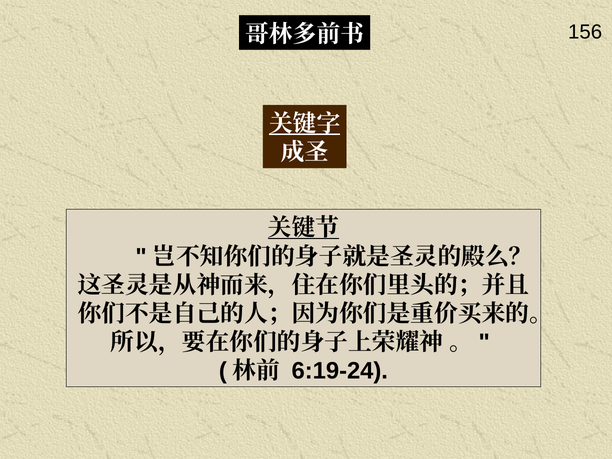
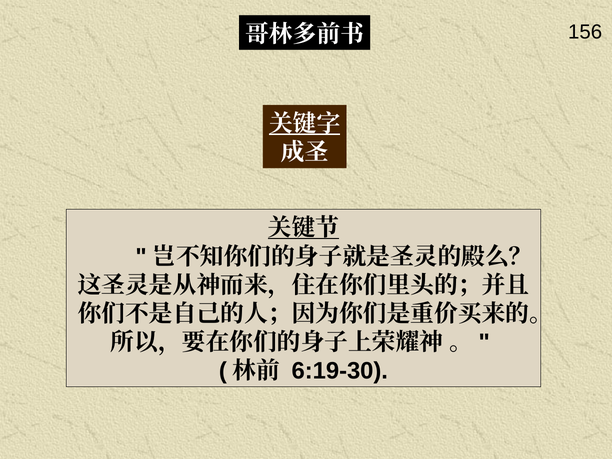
6:19-24: 6:19-24 -> 6:19-30 (340, 371)
